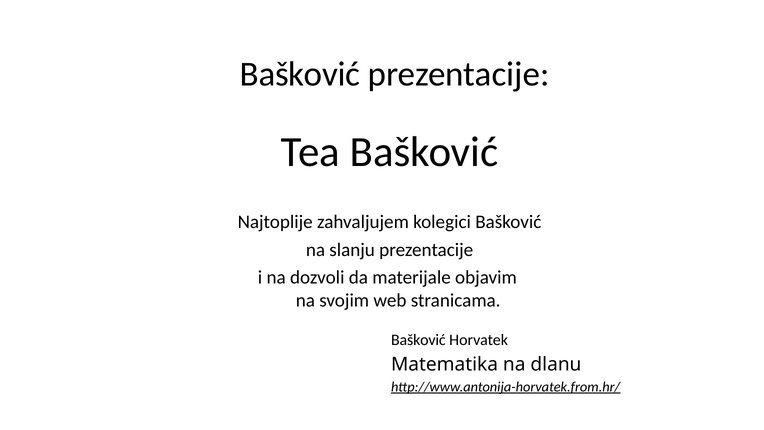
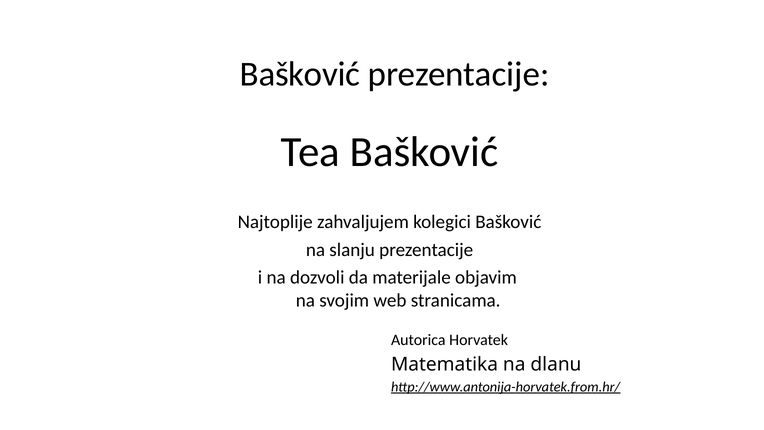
Bašković: Bašković -> Autorica (418, 340)
